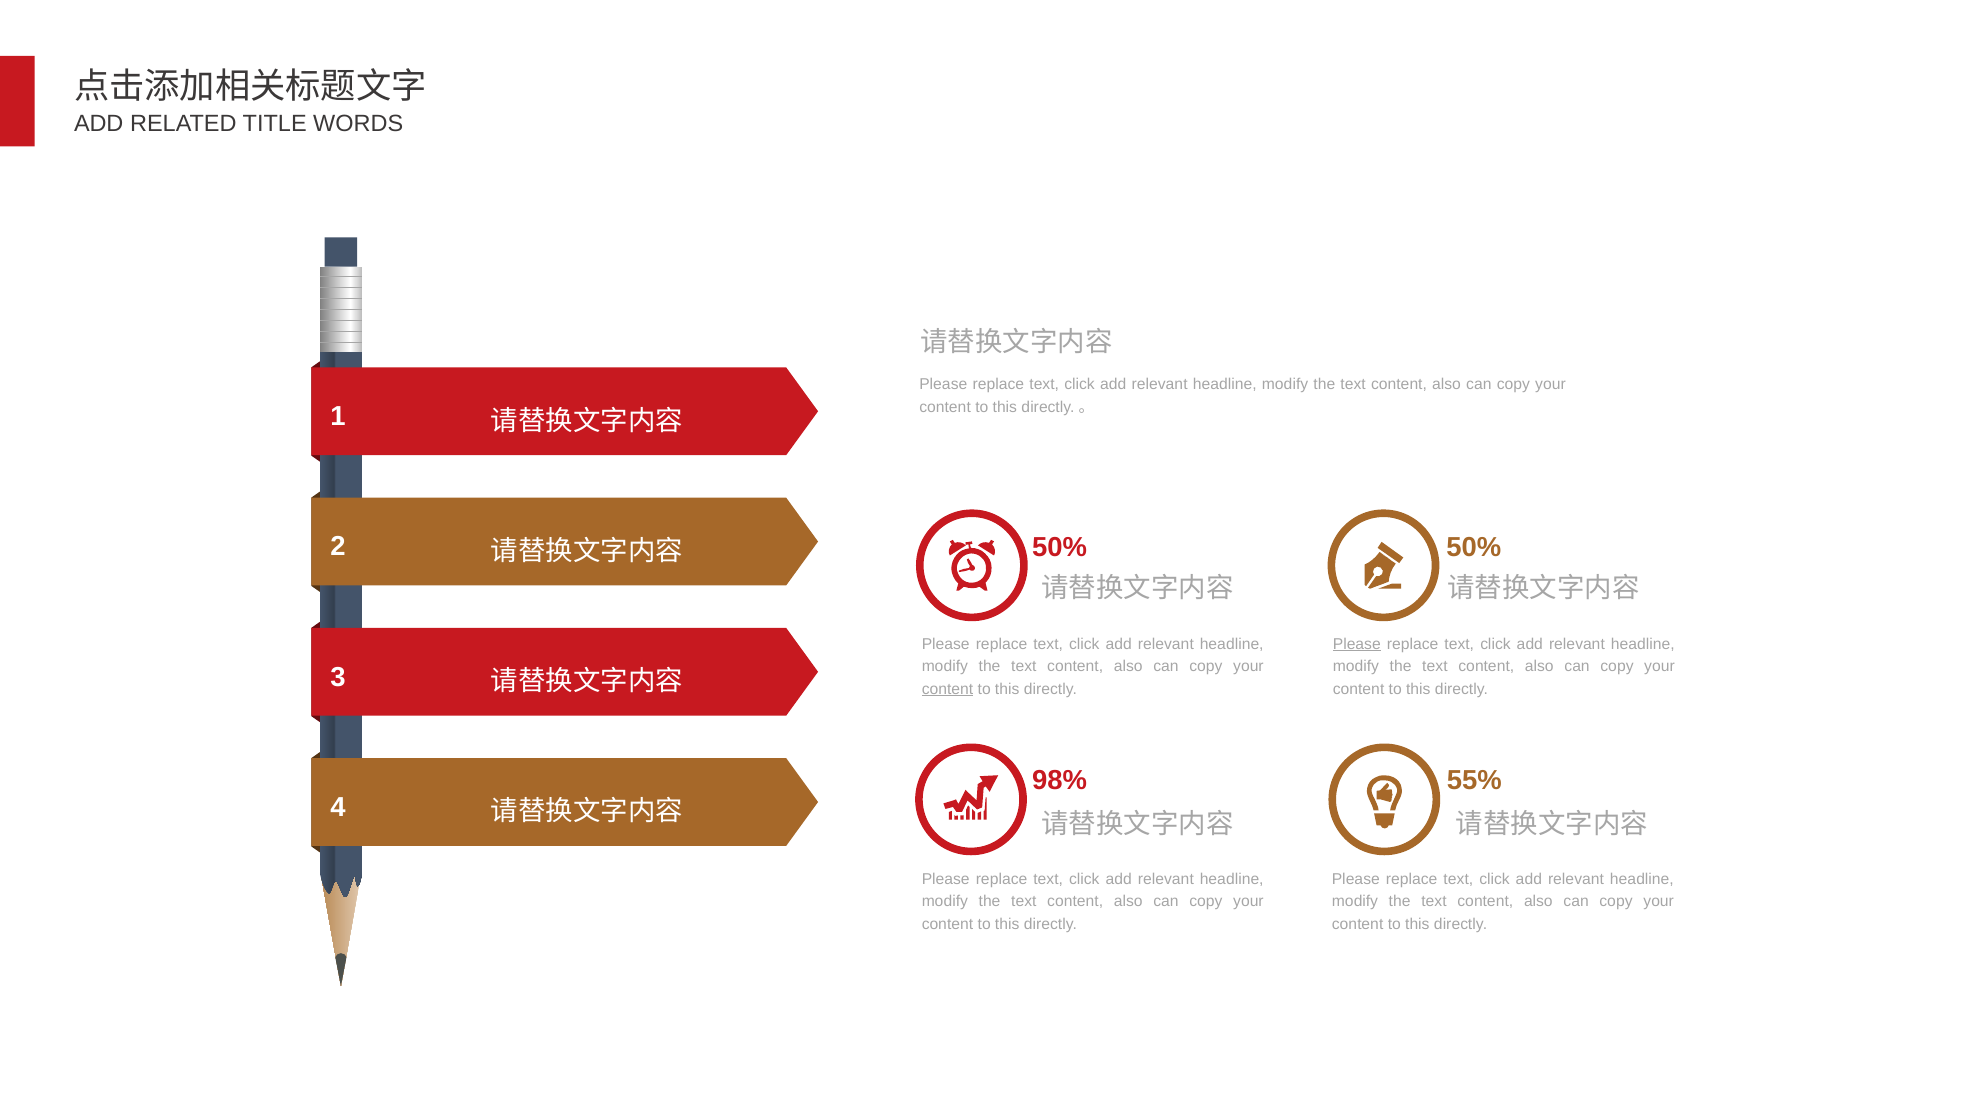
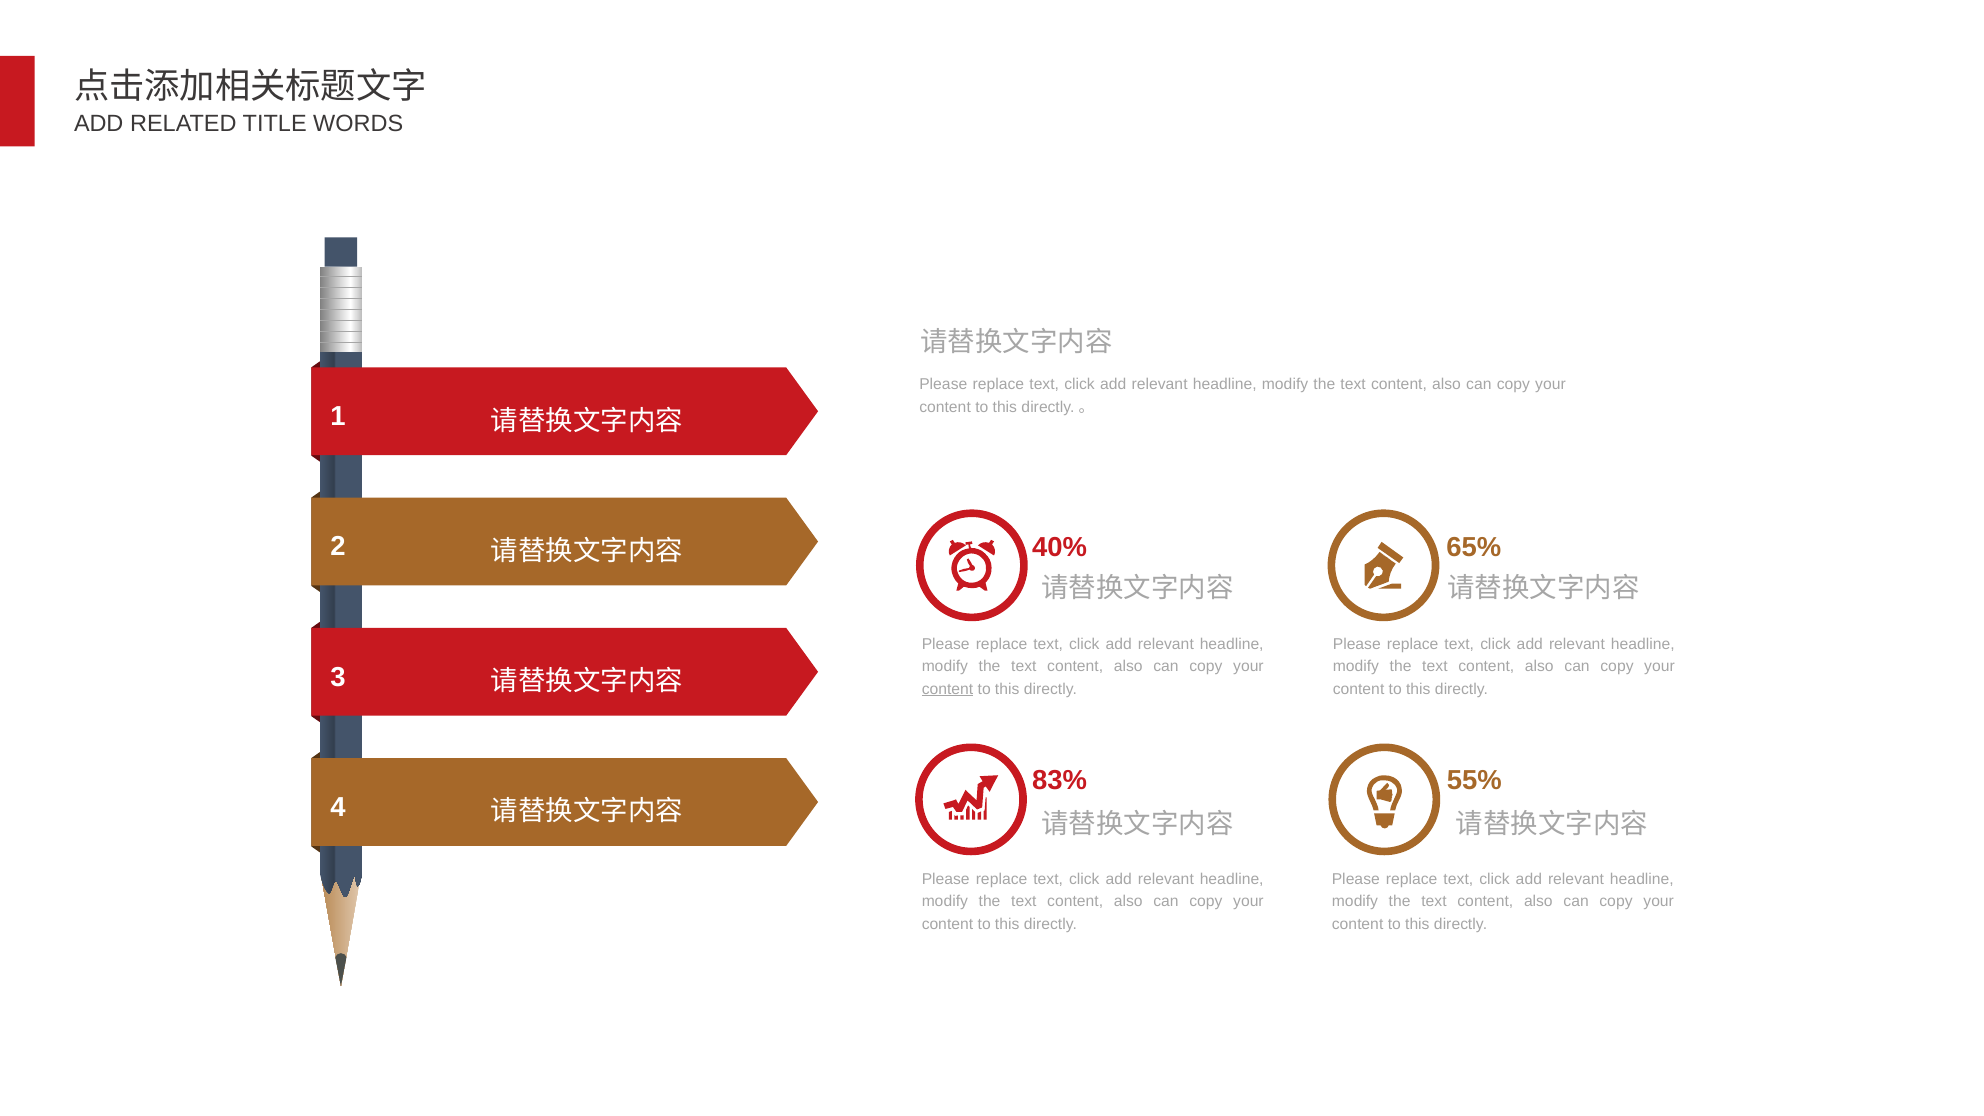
50%: 50% -> 40% (1060, 547)
50%: 50% -> 65% (1474, 547)
Please underline: present -> none (1357, 644)
98%: 98% -> 83% (1060, 780)
